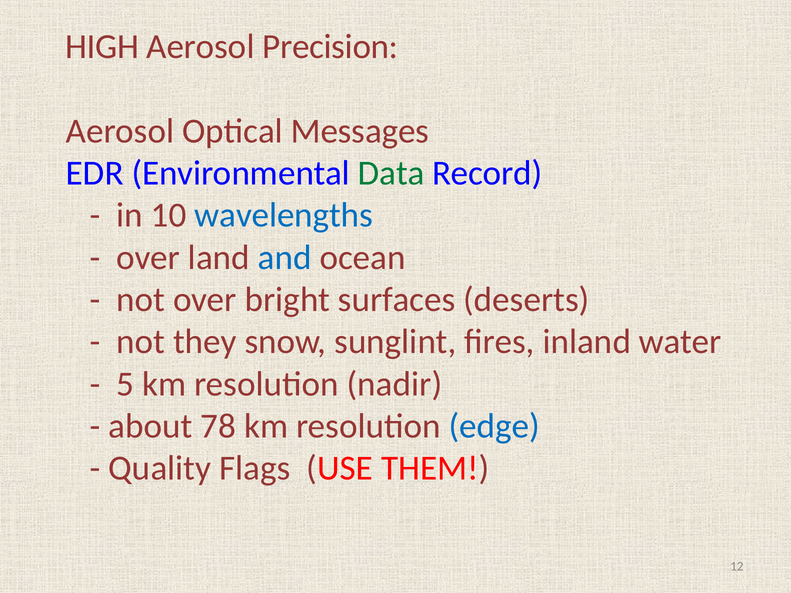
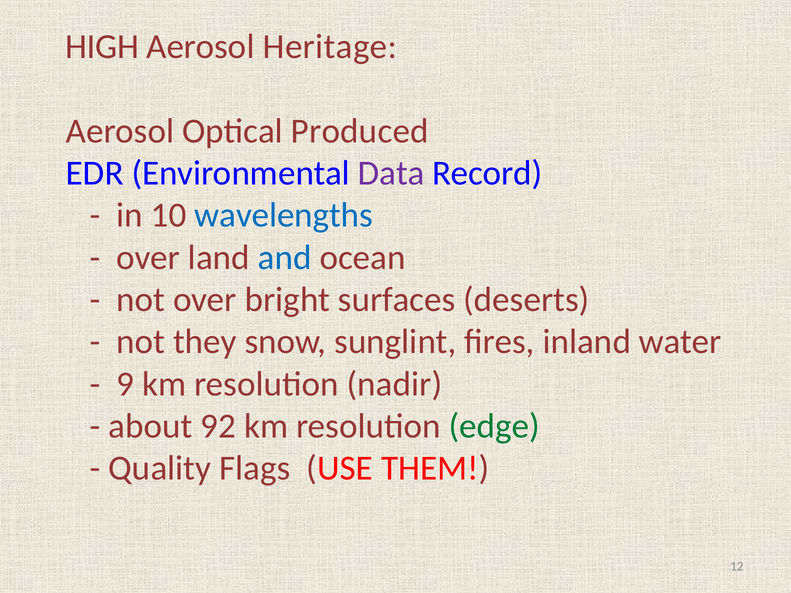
Precision: Precision -> Heritage (330, 47)
Messages: Messages -> Produced (360, 131)
Data colour: green -> purple (391, 173)
5: 5 -> 9 (125, 384)
78: 78 -> 92 (218, 426)
edge colour: blue -> green (494, 426)
